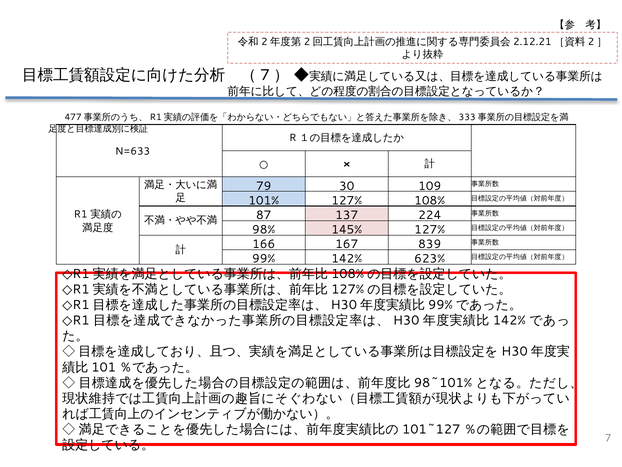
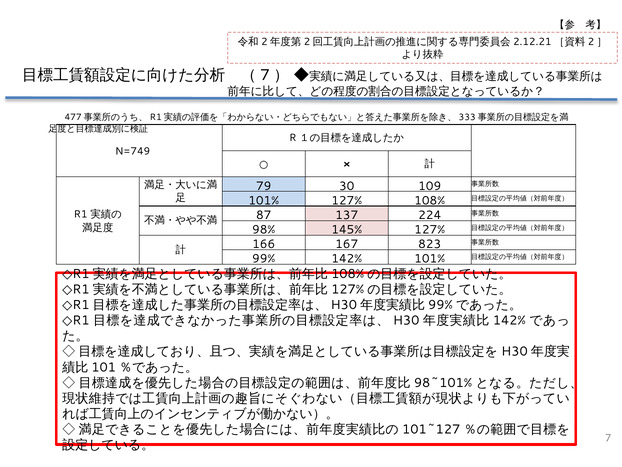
N=633: N=633 -> N=749 (133, 151)
839: 839 -> 823 (430, 244)
142% 623%: 623% -> 101% (430, 259)
